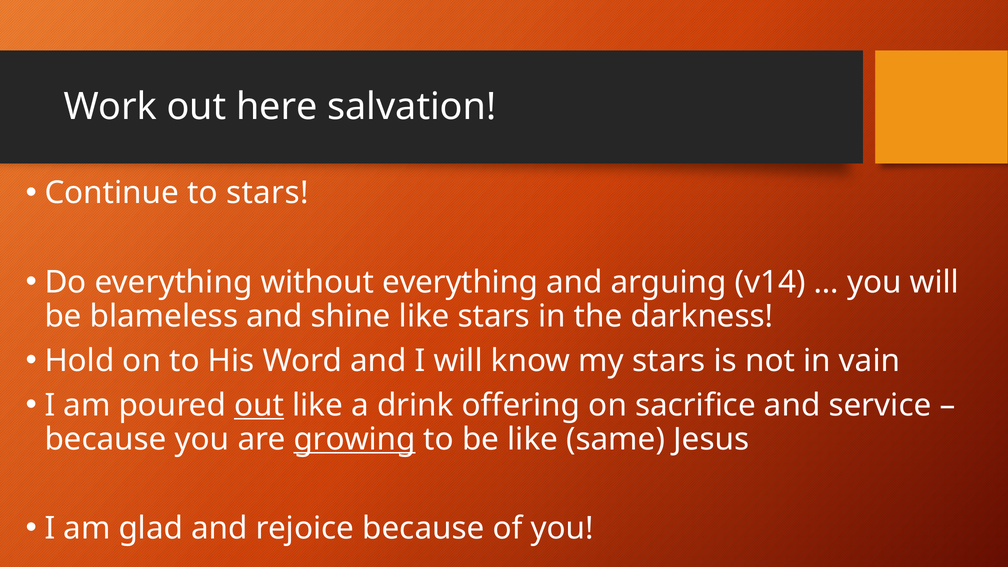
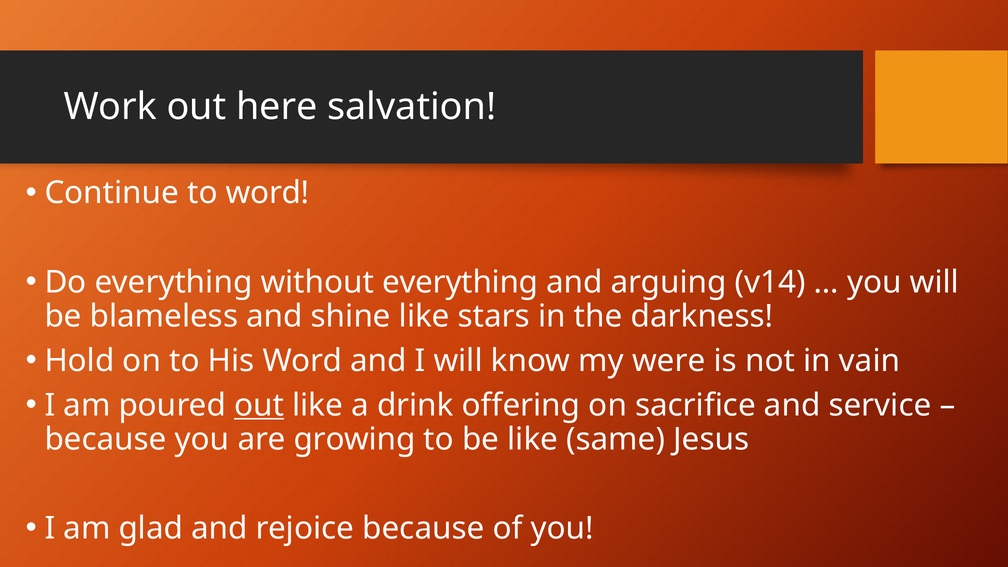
to stars: stars -> word (268, 193)
my stars: stars -> were (669, 361)
growing underline: present -> none (355, 439)
